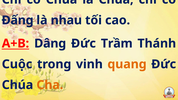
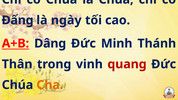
nhau: nhau -> ngày (66, 20)
Trầm: Trầm -> Minh (117, 44)
Cuộc: Cuộc -> Thân (17, 64)
quang colour: orange -> red (127, 64)
